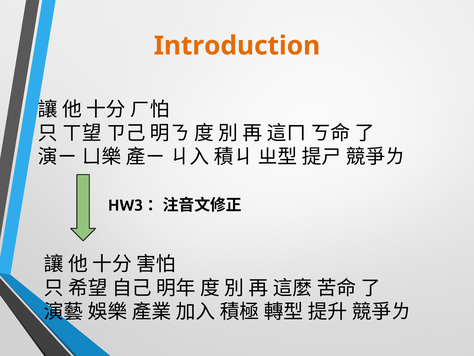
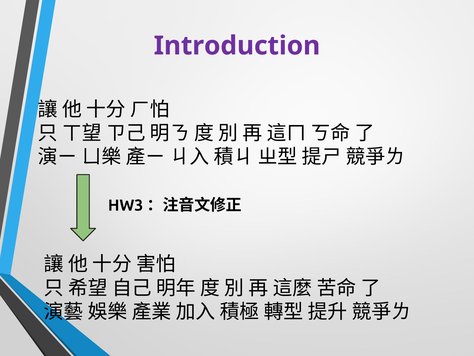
Introduction colour: orange -> purple (237, 46)
